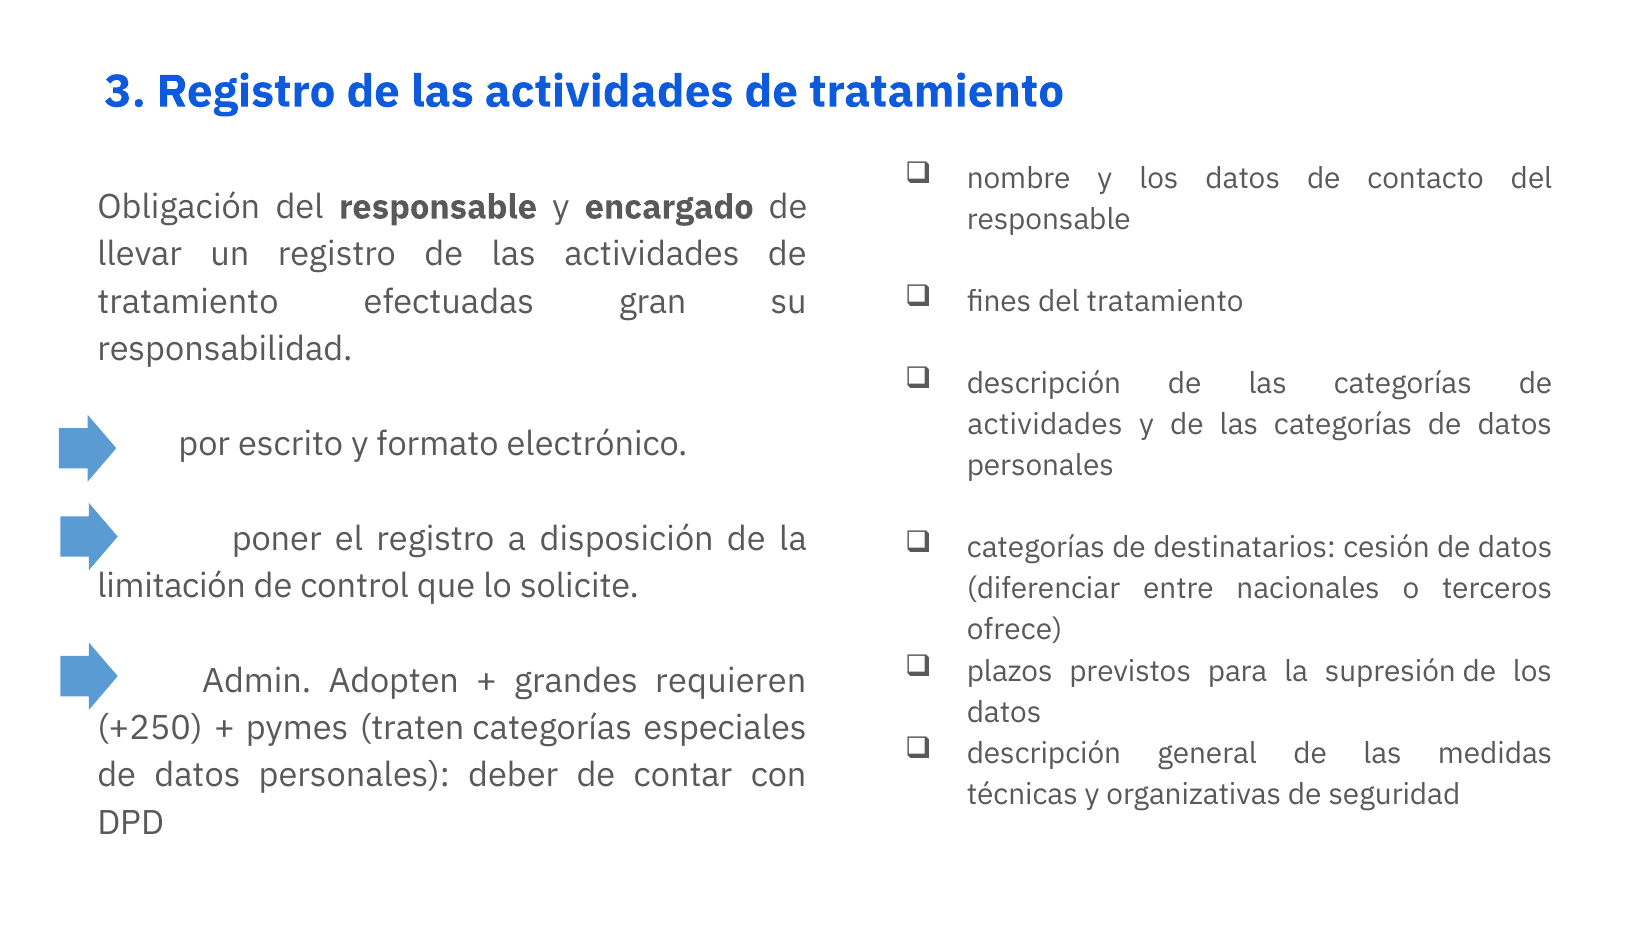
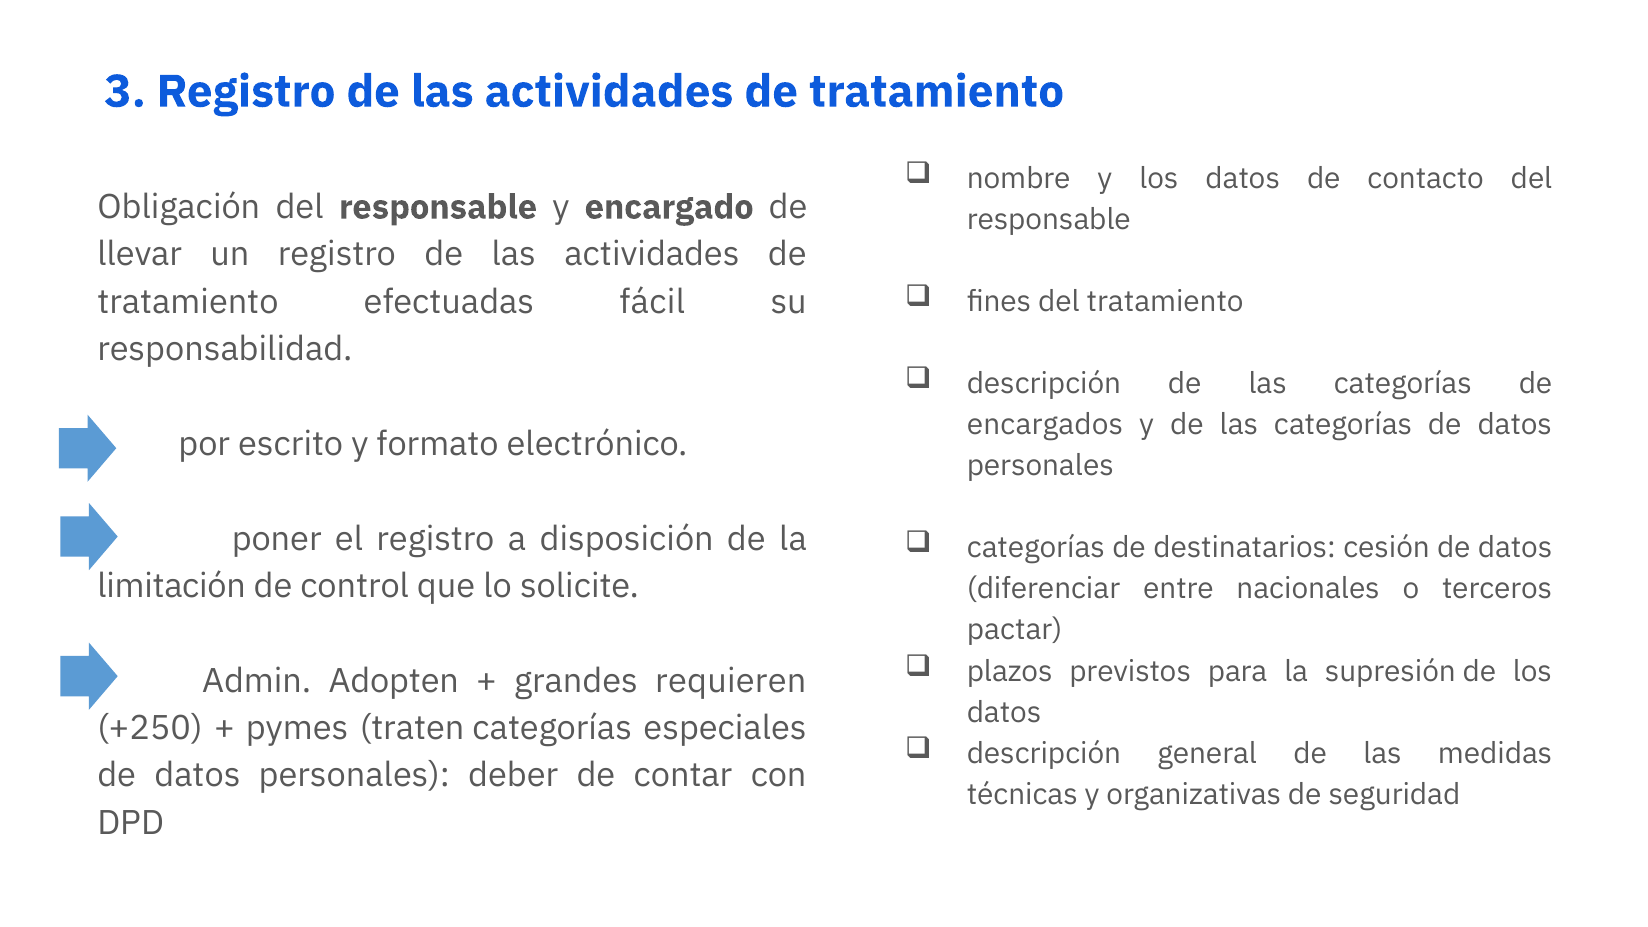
gran: gran -> fácil (652, 302)
actividades: actividades -> encargados (1045, 425)
ofrece: ofrece -> pactar (1015, 630)
